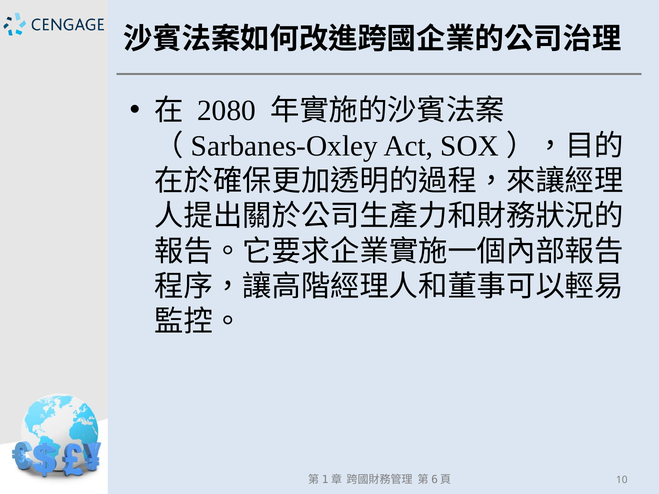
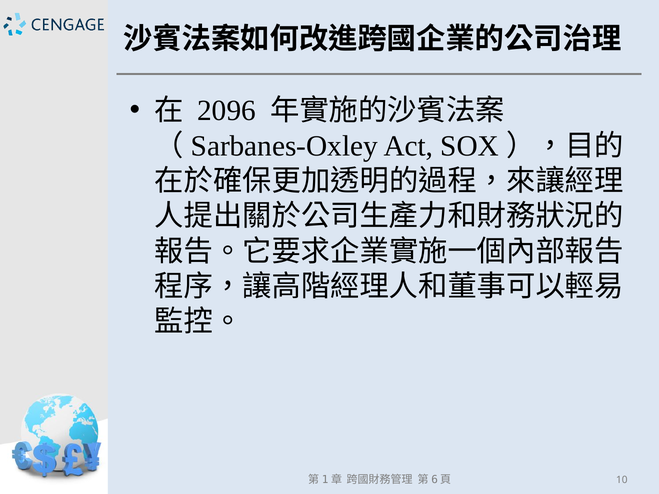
2080: 2080 -> 2096 (227, 111)
